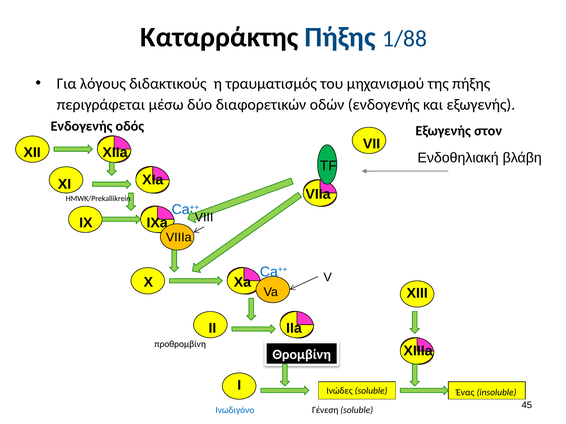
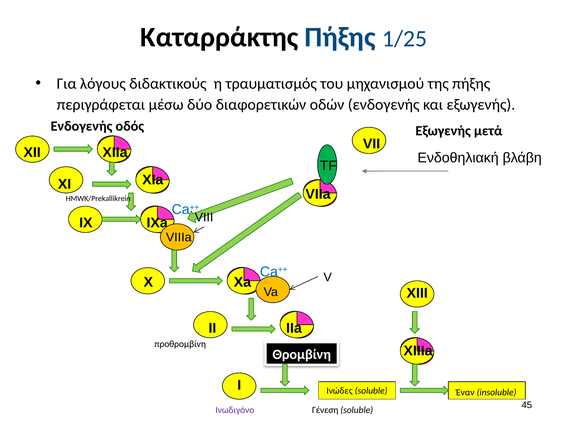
1/88: 1/88 -> 1/25 (405, 39)
στον: στον -> μετά (488, 131)
Ένας: Ένας -> Έναν (465, 393)
Ινωδιγόνο colour: blue -> purple (235, 410)
